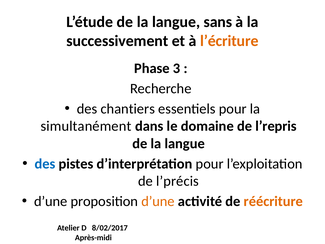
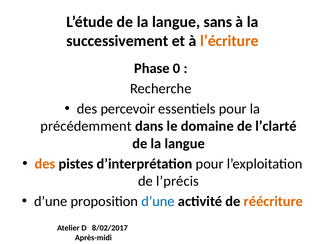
3: 3 -> 0 (177, 68)
chantiers: chantiers -> percevoir (128, 109)
simultanément: simultanément -> précédemment (86, 126)
l’repris: l’repris -> l’clarté (276, 126)
des colour: blue -> orange (45, 164)
d’une colour: orange -> blue (158, 201)
